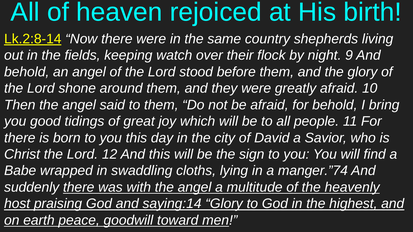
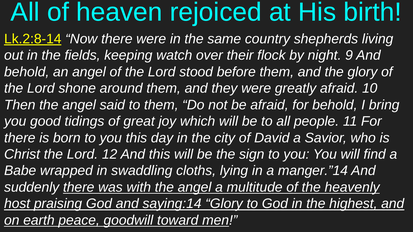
manger.”74: manger.”74 -> manger.”14 (313, 171)
